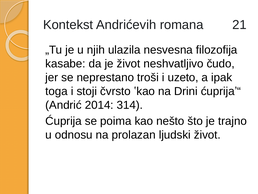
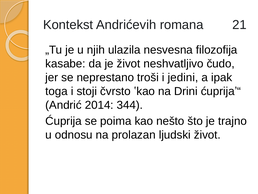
uzeto: uzeto -> jedini (183, 77)
314: 314 -> 344 (130, 105)
